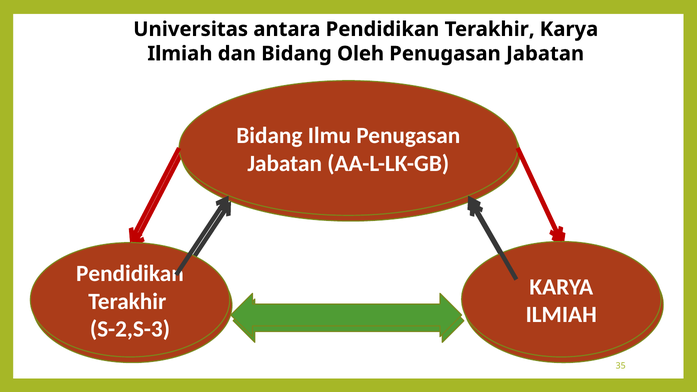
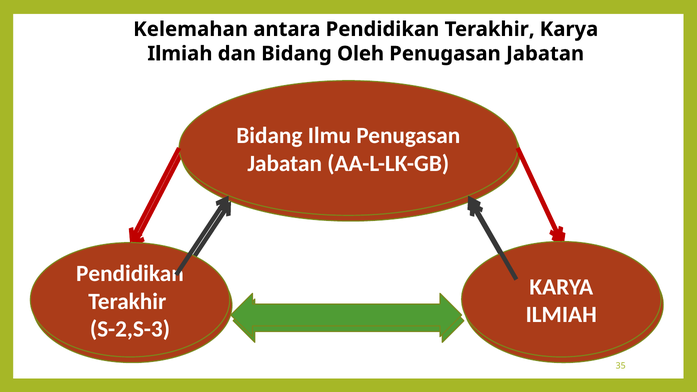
Universitas: Universitas -> Kelemahan (191, 29)
